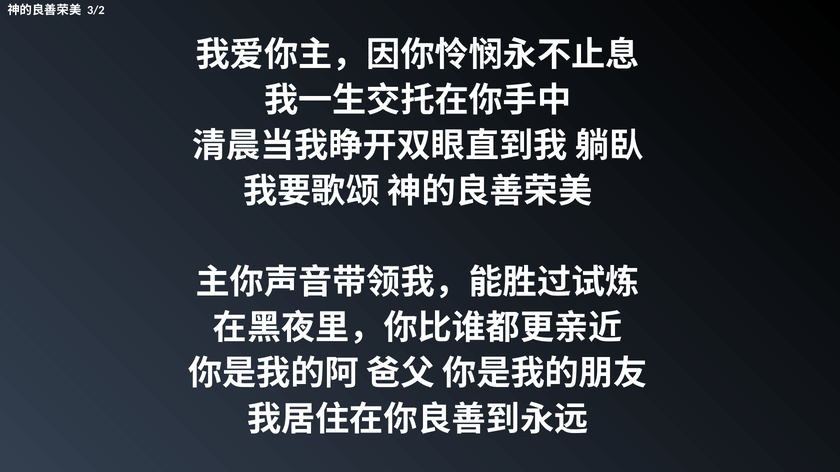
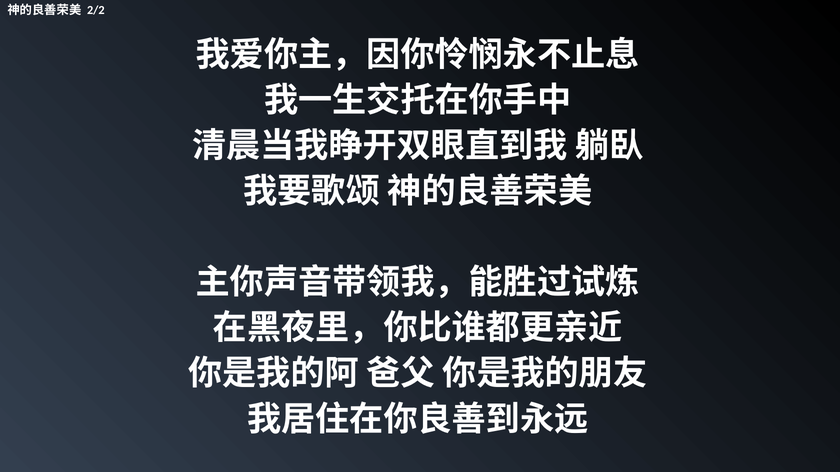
3/2: 3/2 -> 2/2 (96, 10)
